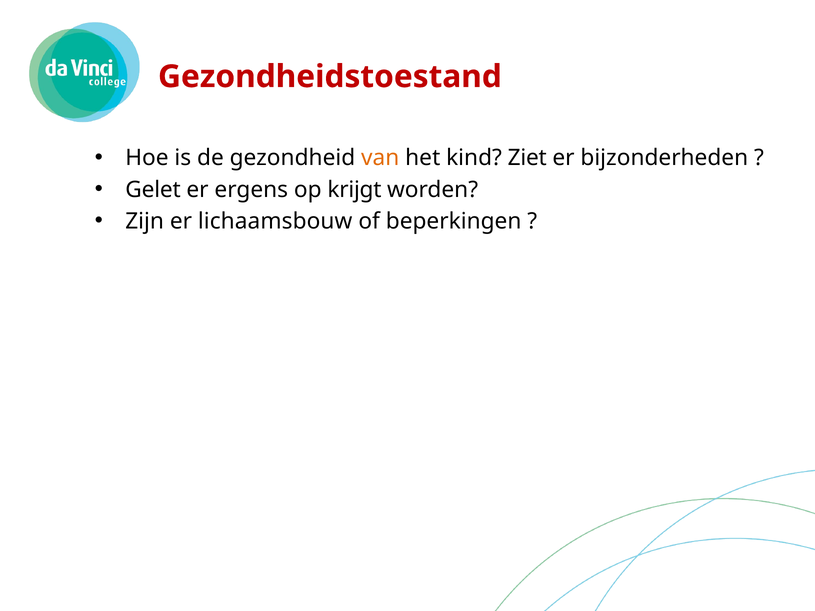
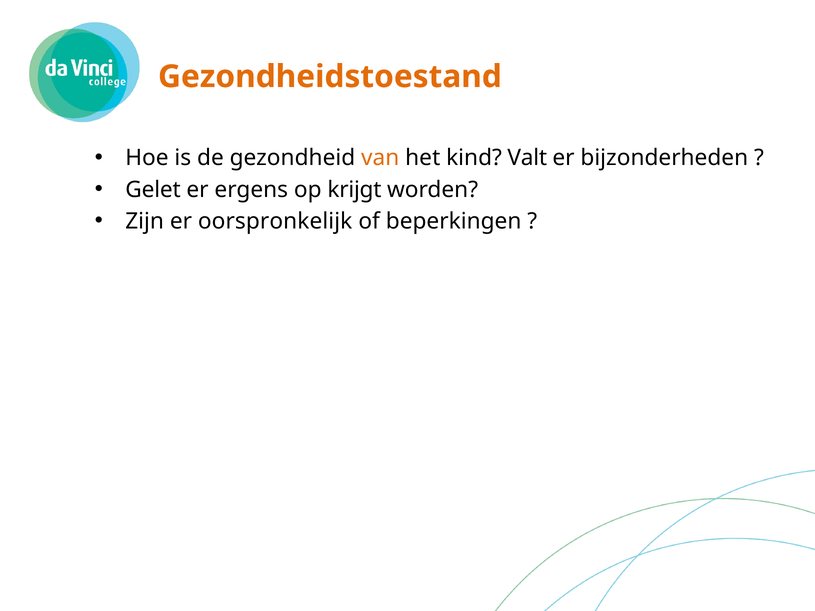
Gezondheidstoestand colour: red -> orange (330, 77)
Ziet: Ziet -> Valt (527, 158)
lichaamsbouw: lichaamsbouw -> oorspronkelijk (275, 221)
